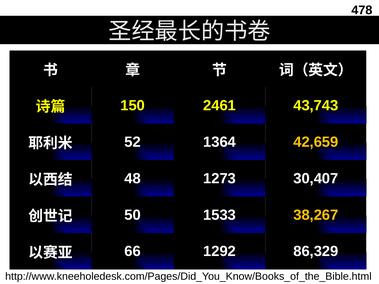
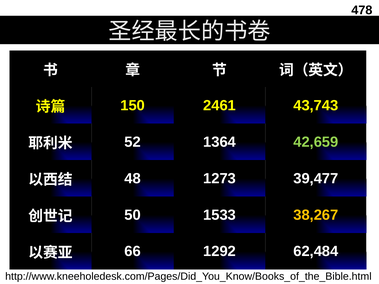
42,659 colour: yellow -> light green (316, 142)
30,407: 30,407 -> 39,477 (316, 179)
86,329: 86,329 -> 62,484 (316, 252)
